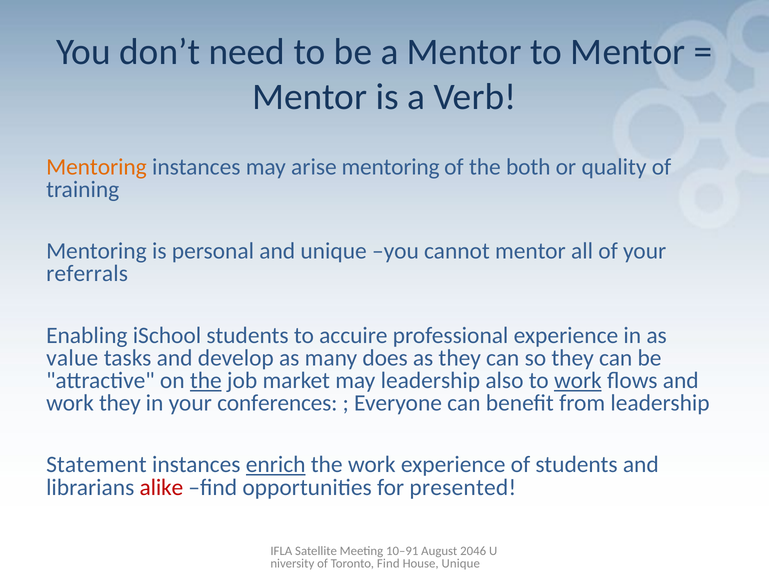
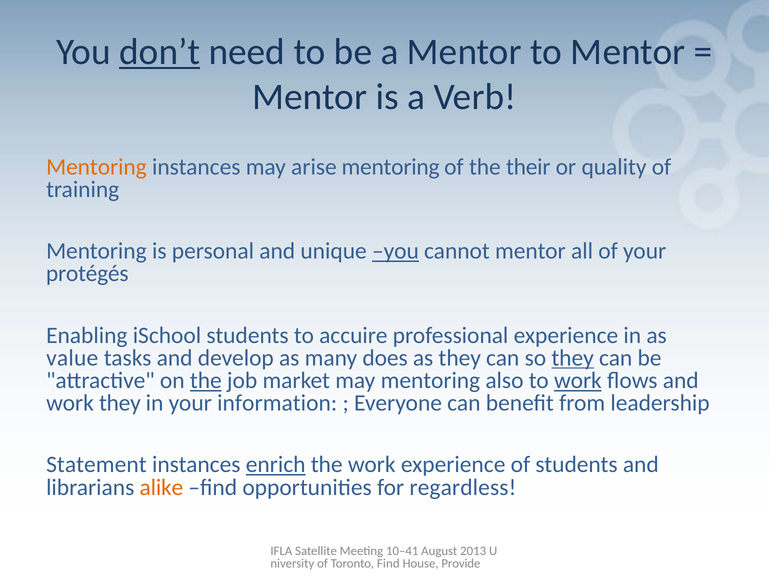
don’t underline: none -> present (160, 52)
both: both -> their (528, 167)
you underline: none -> present (395, 251)
referrals: referrals -> protégés (87, 274)
they underline: none -> present (573, 358)
may leadership: leadership -> mentoring (430, 380)
conferences: conferences -> information (277, 403)
alike colour: red -> orange (161, 487)
presented: presented -> regardless (463, 487)
10–91: 10–91 -> 10–41 (402, 551)
2046: 2046 -> 2013 (473, 551)
House Unique: Unique -> Provide (461, 563)
